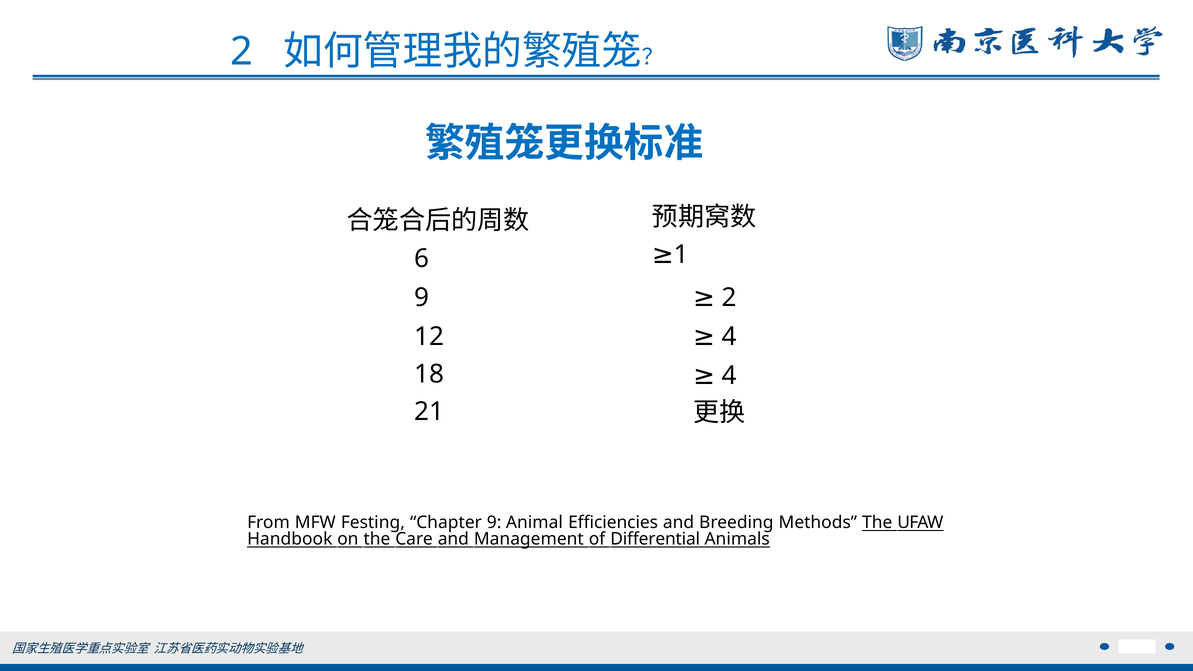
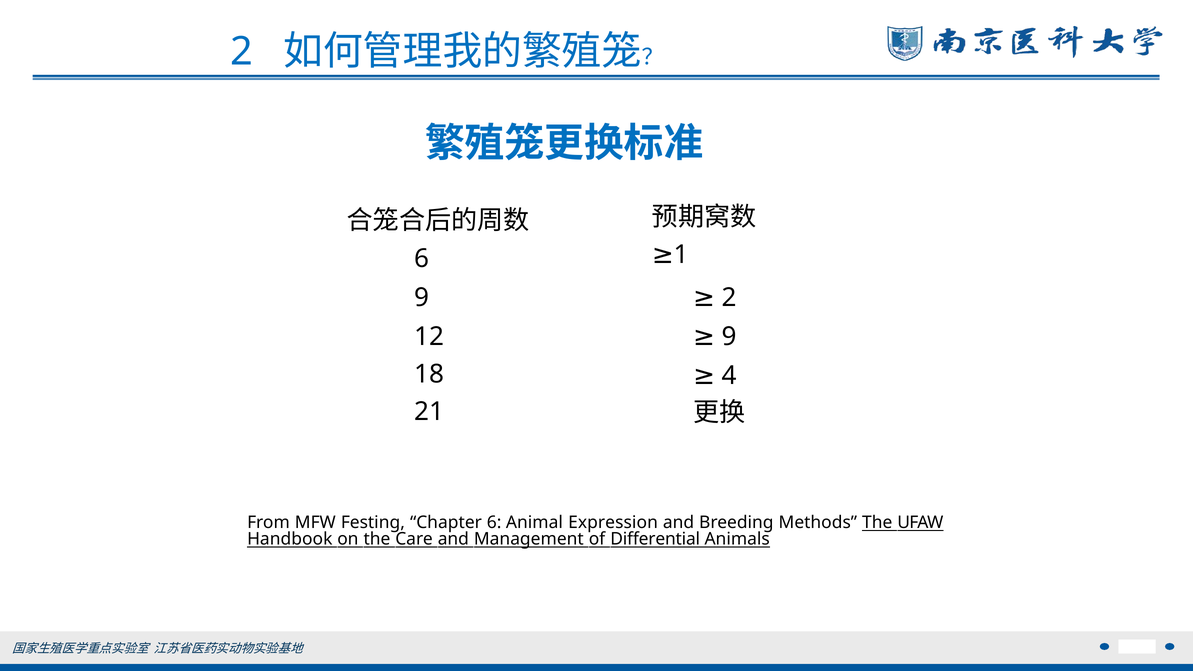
4: 4 -> 9 (729, 337)
Chapter 9: 9 -> 6 (494, 522)
Efficiencies: Efficiencies -> Expression (613, 522)
